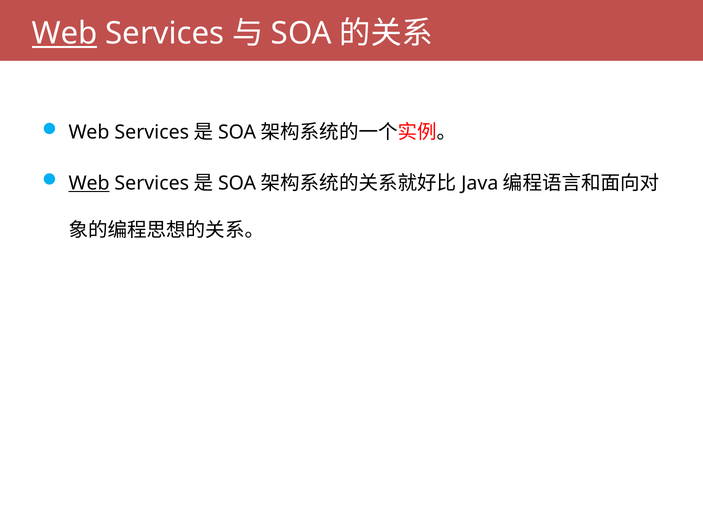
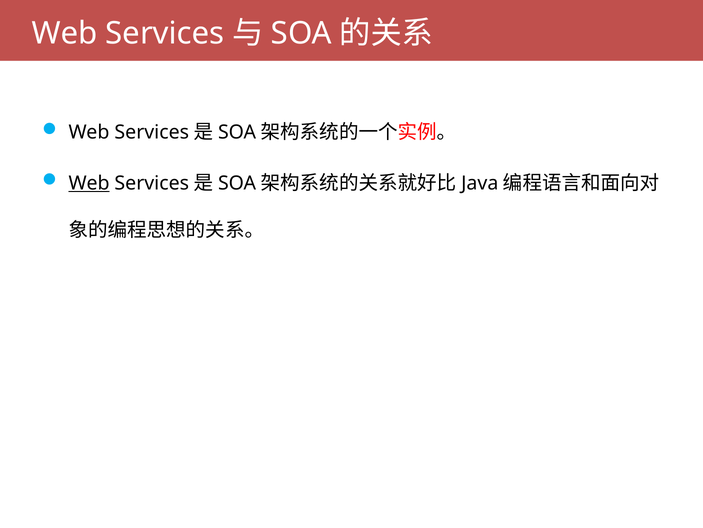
Web underline: present -> none (65, 33)
